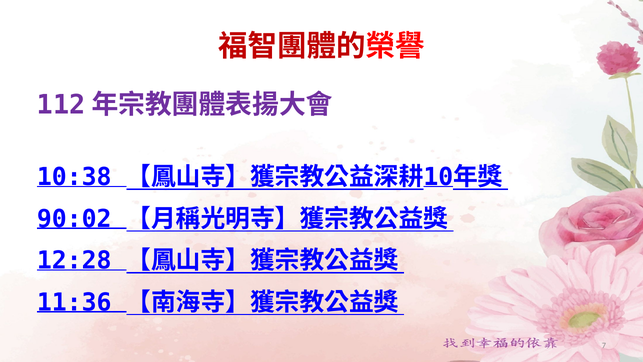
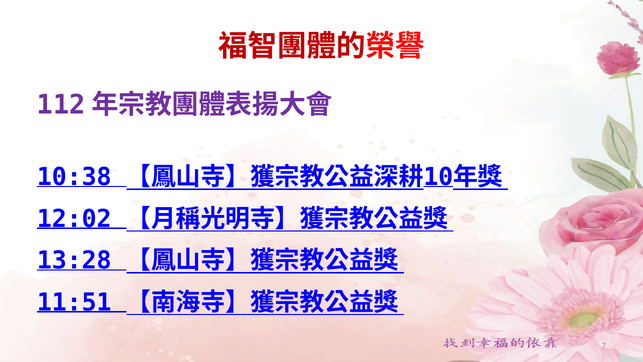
90:02: 90:02 -> 12:02 (74, 219)
12:28: 12:28 -> 13:28 (74, 261)
11:36: 11:36 -> 11:51 (74, 302)
